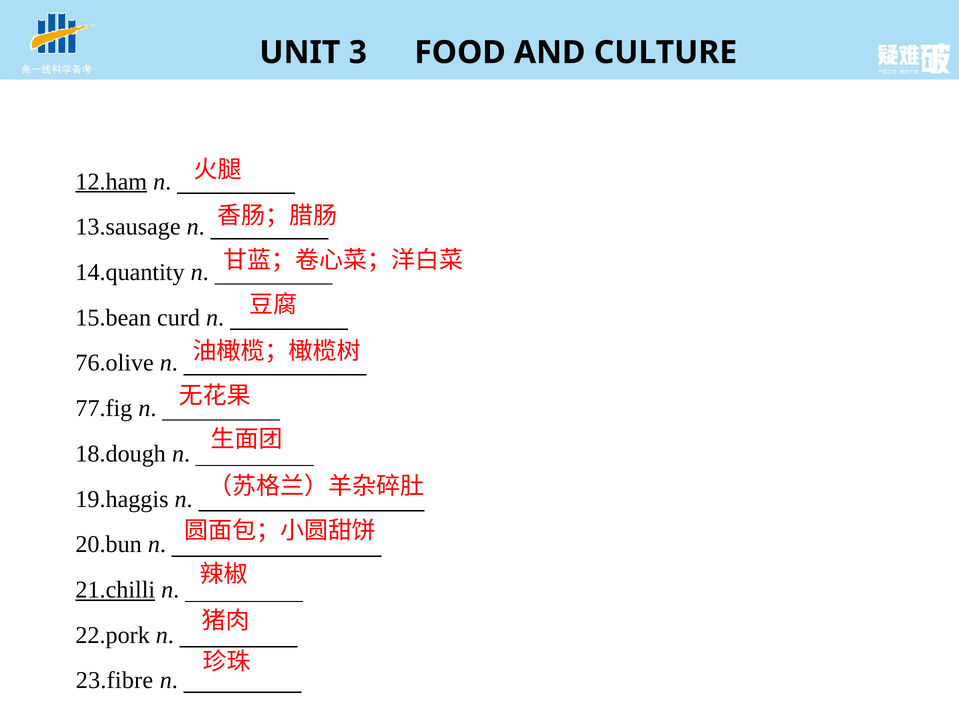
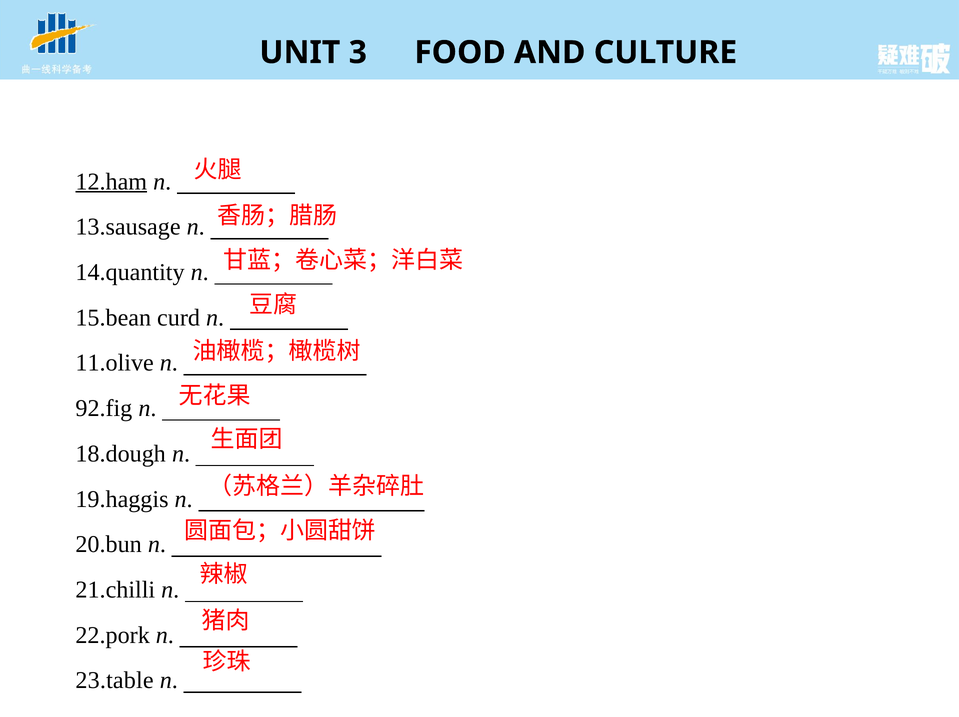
76.olive: 76.olive -> 11.olive (115, 363)
77.fig: 77.fig -> 92.fig (104, 409)
21.chilli underline: present -> none (115, 590)
23.fibre: 23.fibre -> 23.table (115, 681)
